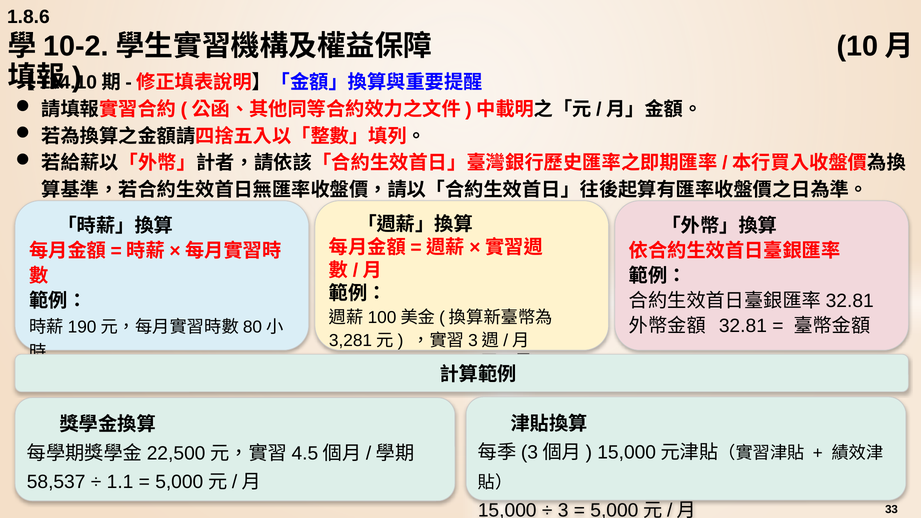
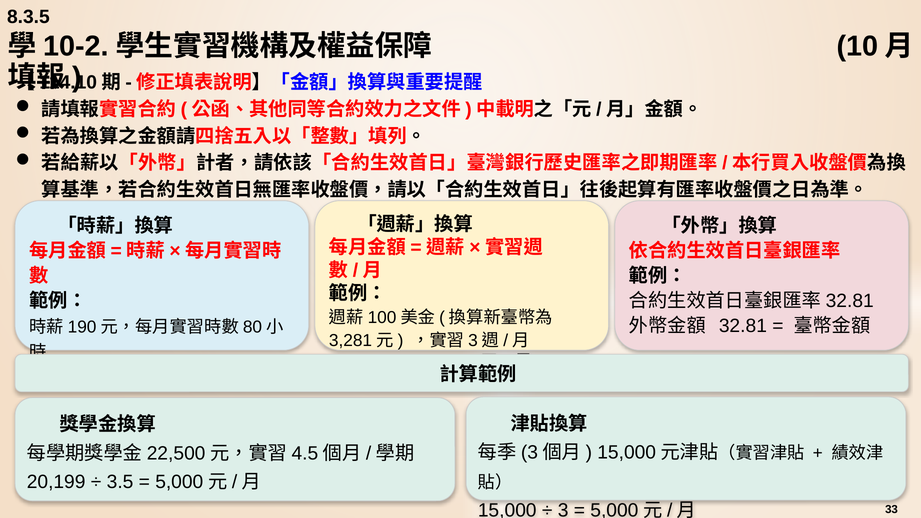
1.8.6: 1.8.6 -> 8.3.5 (28, 17)
58,537: 58,537 -> 20,199 (56, 482)
1.1: 1.1 -> 3.5 (120, 482)
